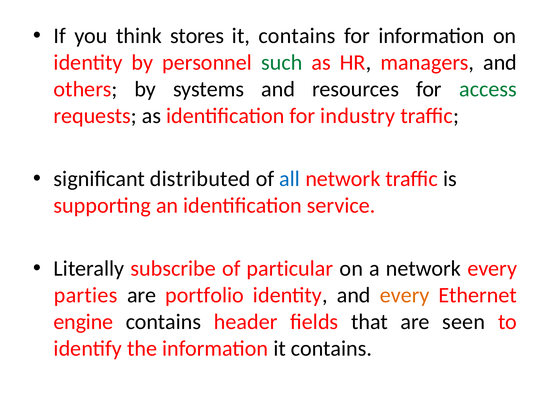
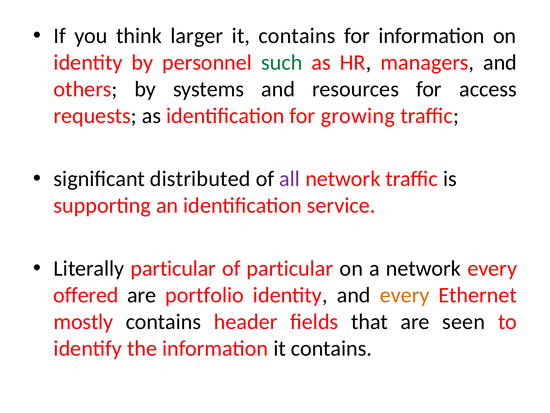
stores: stores -> larger (197, 36)
access colour: green -> black (488, 89)
industry: industry -> growing (358, 116)
all colour: blue -> purple (290, 179)
Literally subscribe: subscribe -> particular (173, 268)
parties: parties -> offered (86, 295)
engine: engine -> mostly (83, 321)
